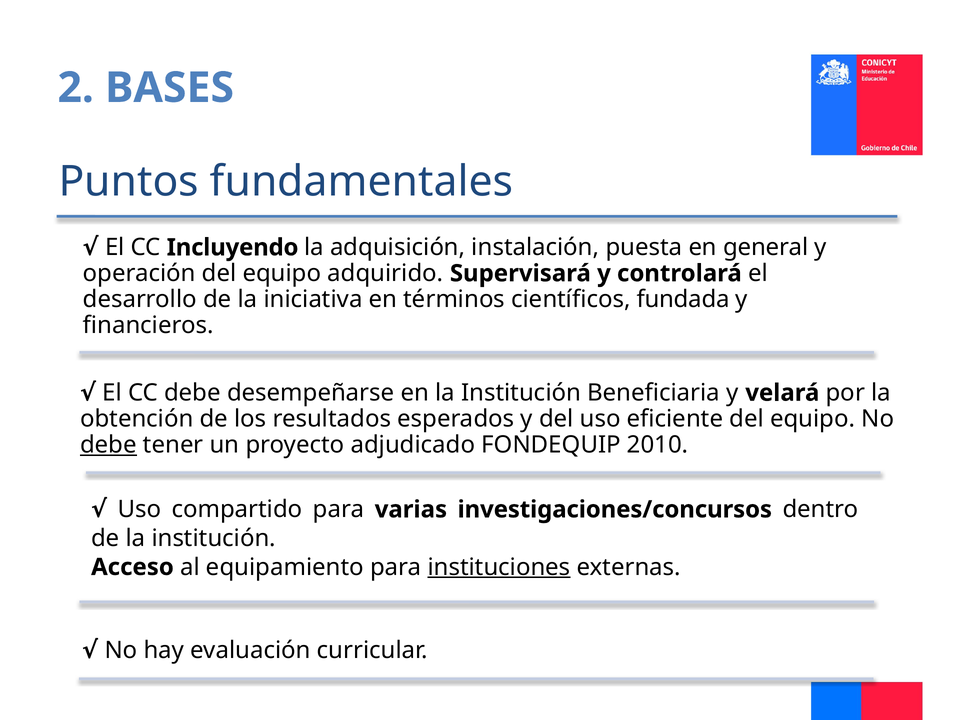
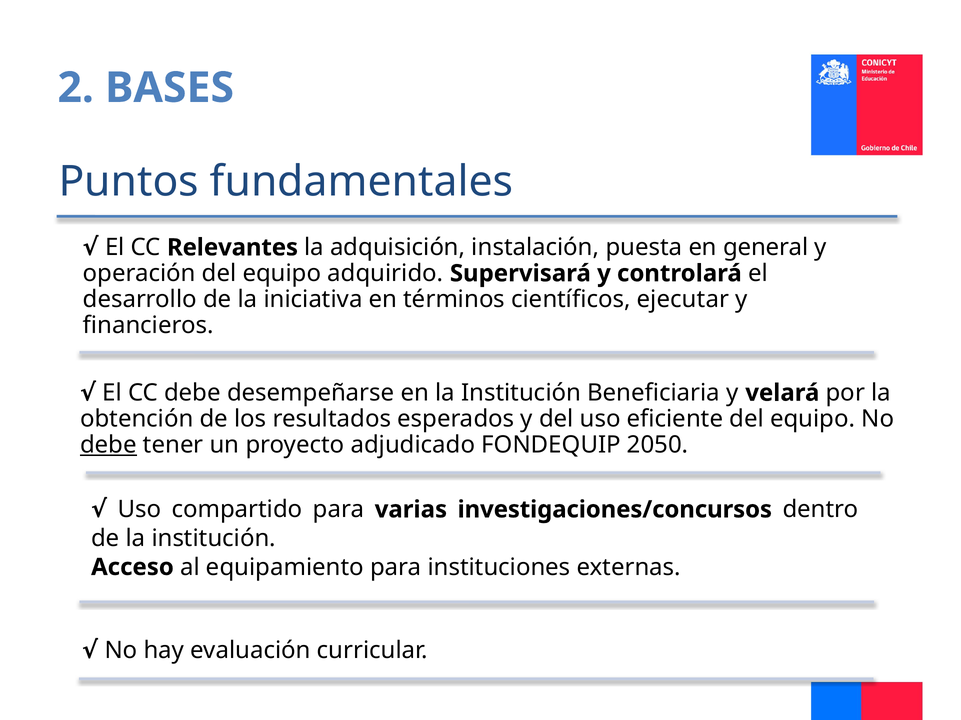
Incluyendo: Incluyendo -> Relevantes (232, 248)
fundada: fundada -> ejecutar (683, 300)
2010: 2010 -> 2050 (658, 445)
instituciones underline: present -> none (499, 568)
